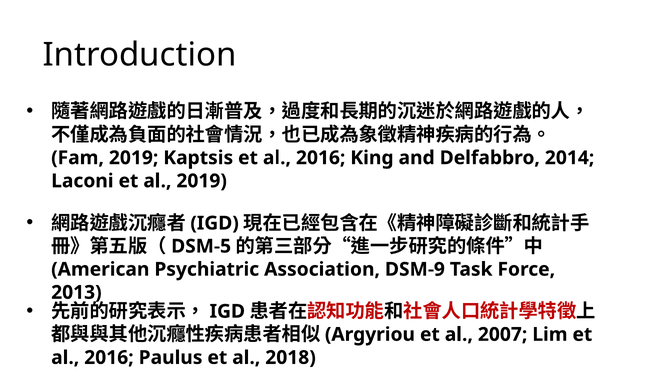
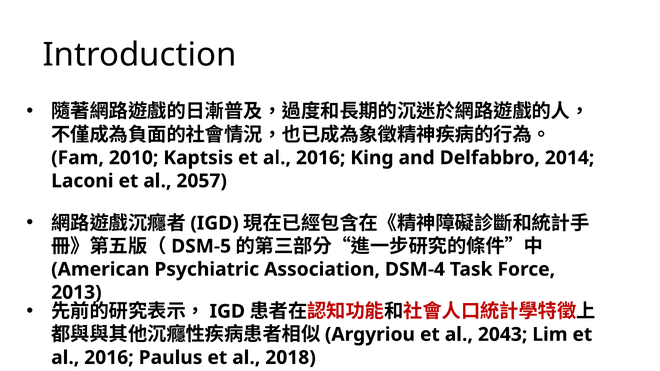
Fam 2019: 2019 -> 2010 (134, 158)
al 2019: 2019 -> 2057 (202, 181)
DSM-9: DSM-9 -> DSM-4 (415, 270)
2007: 2007 -> 2043 (503, 335)
